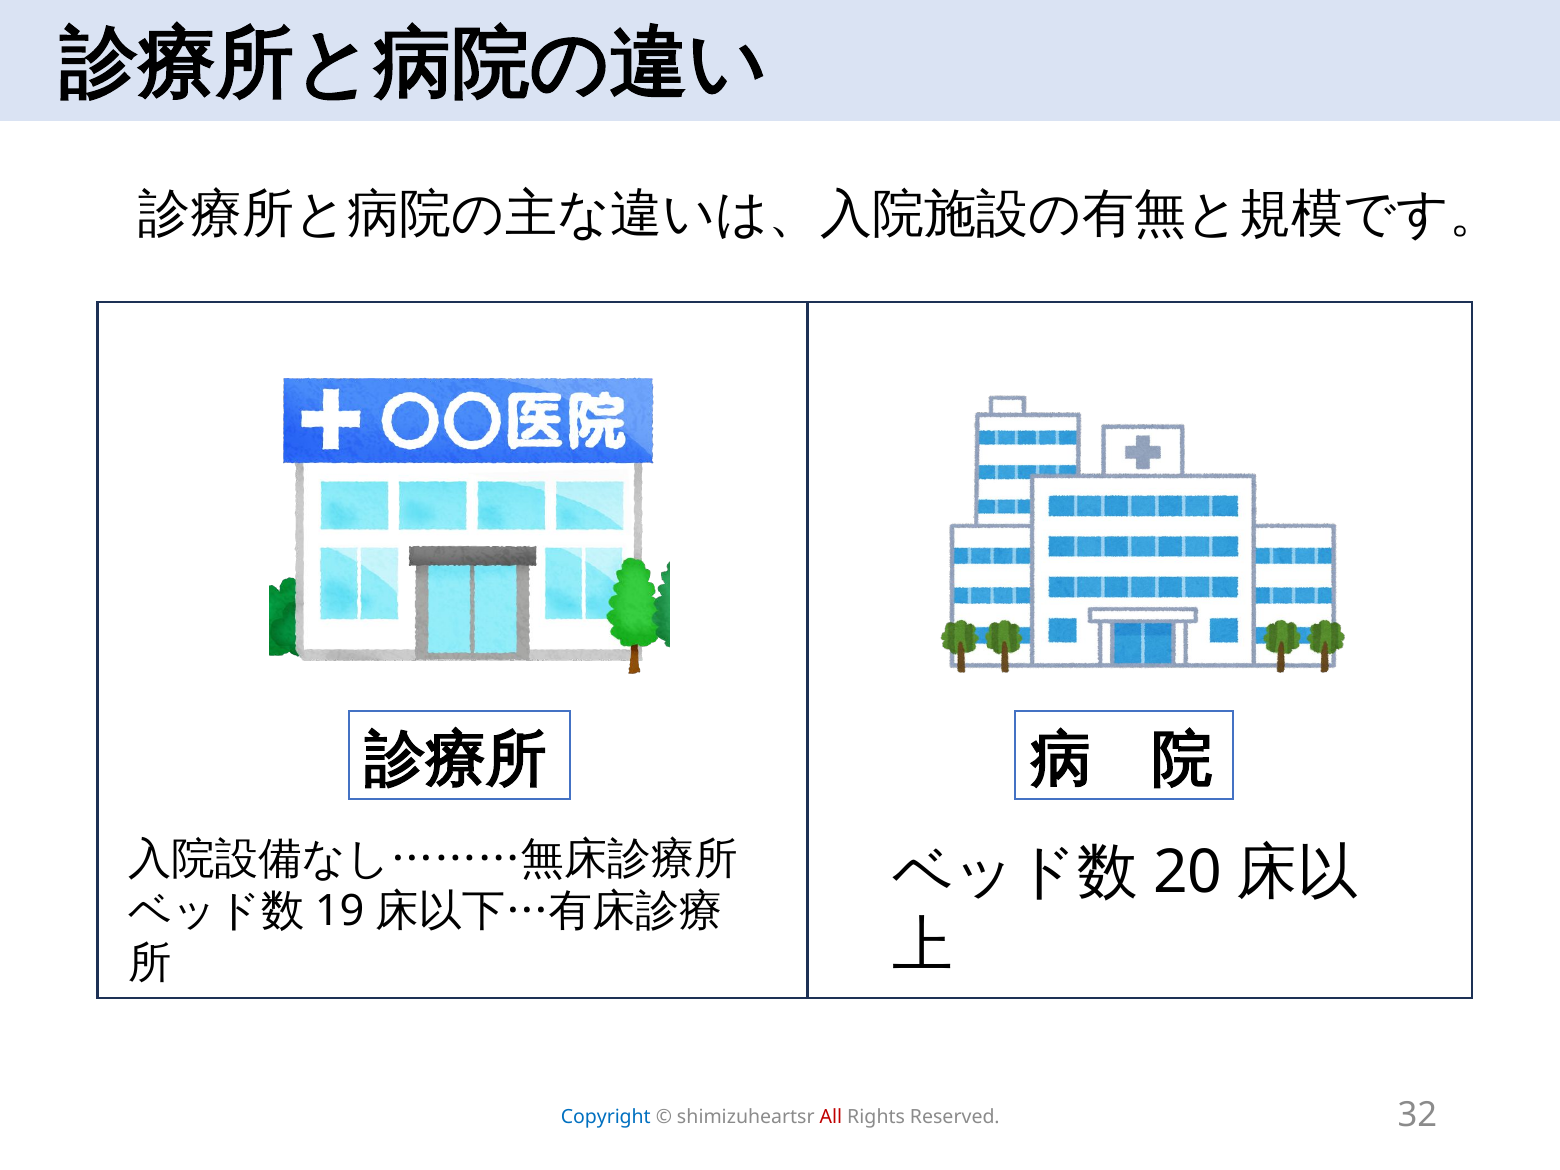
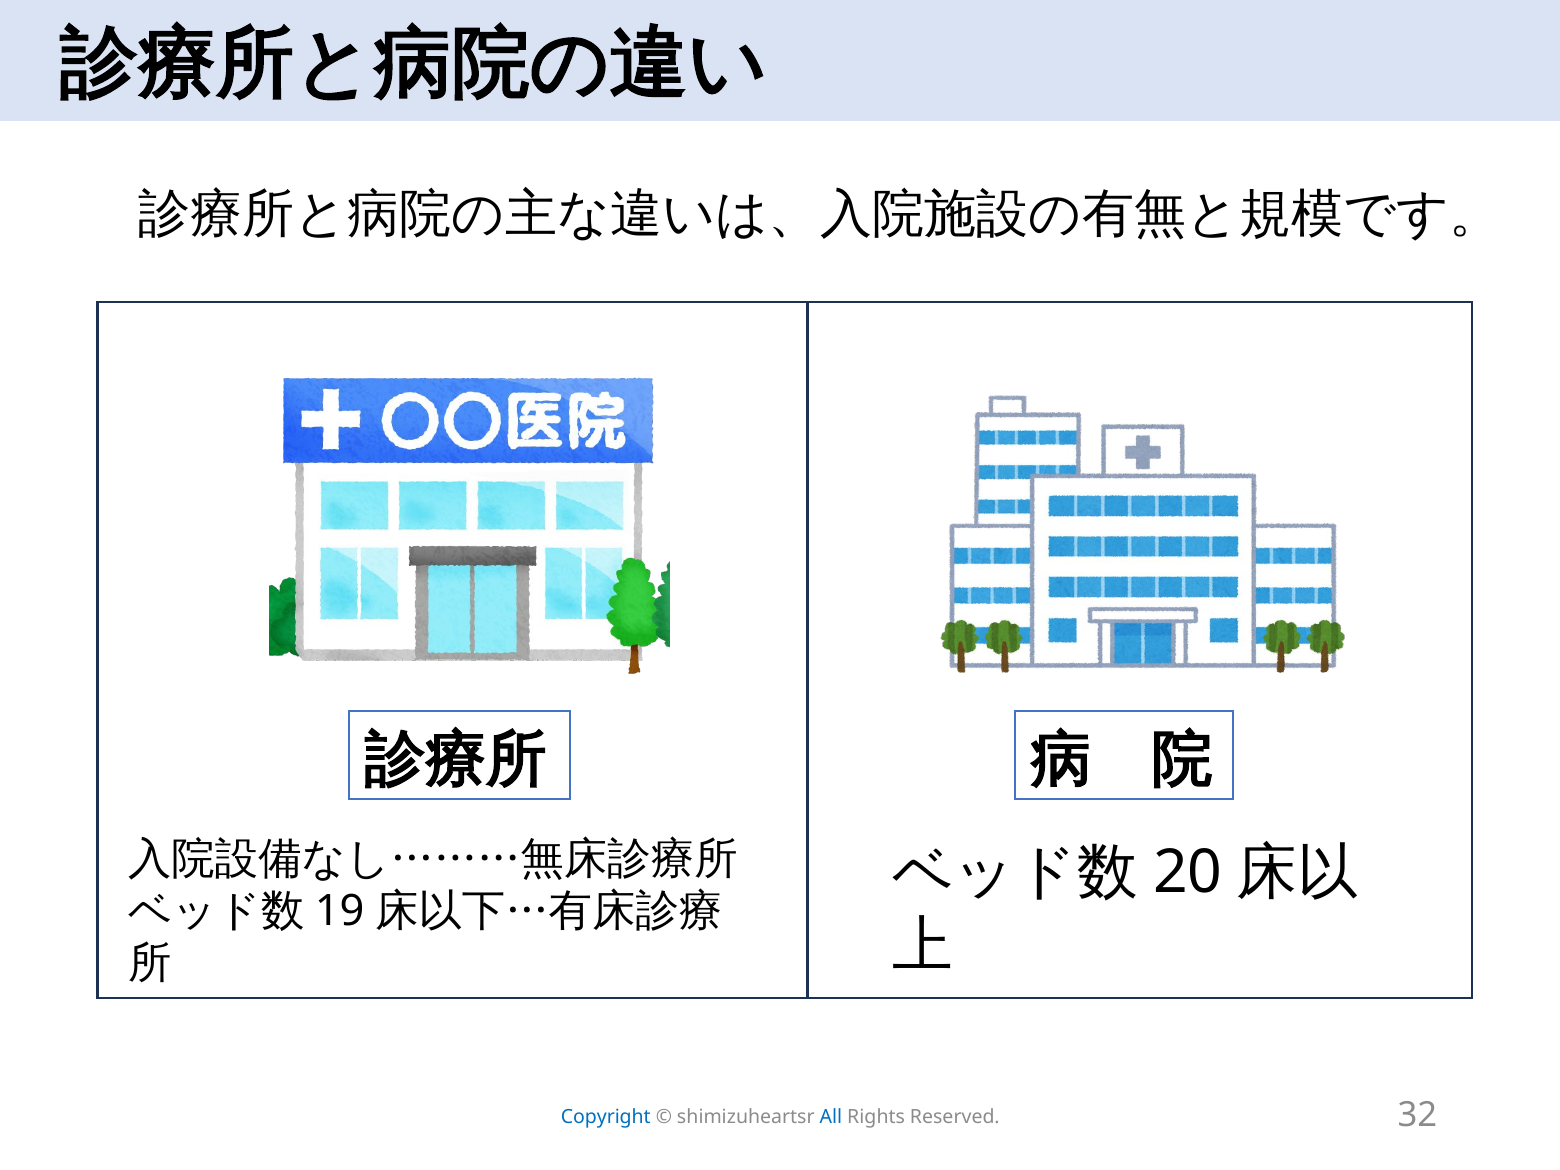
All colour: red -> blue (831, 1117)
